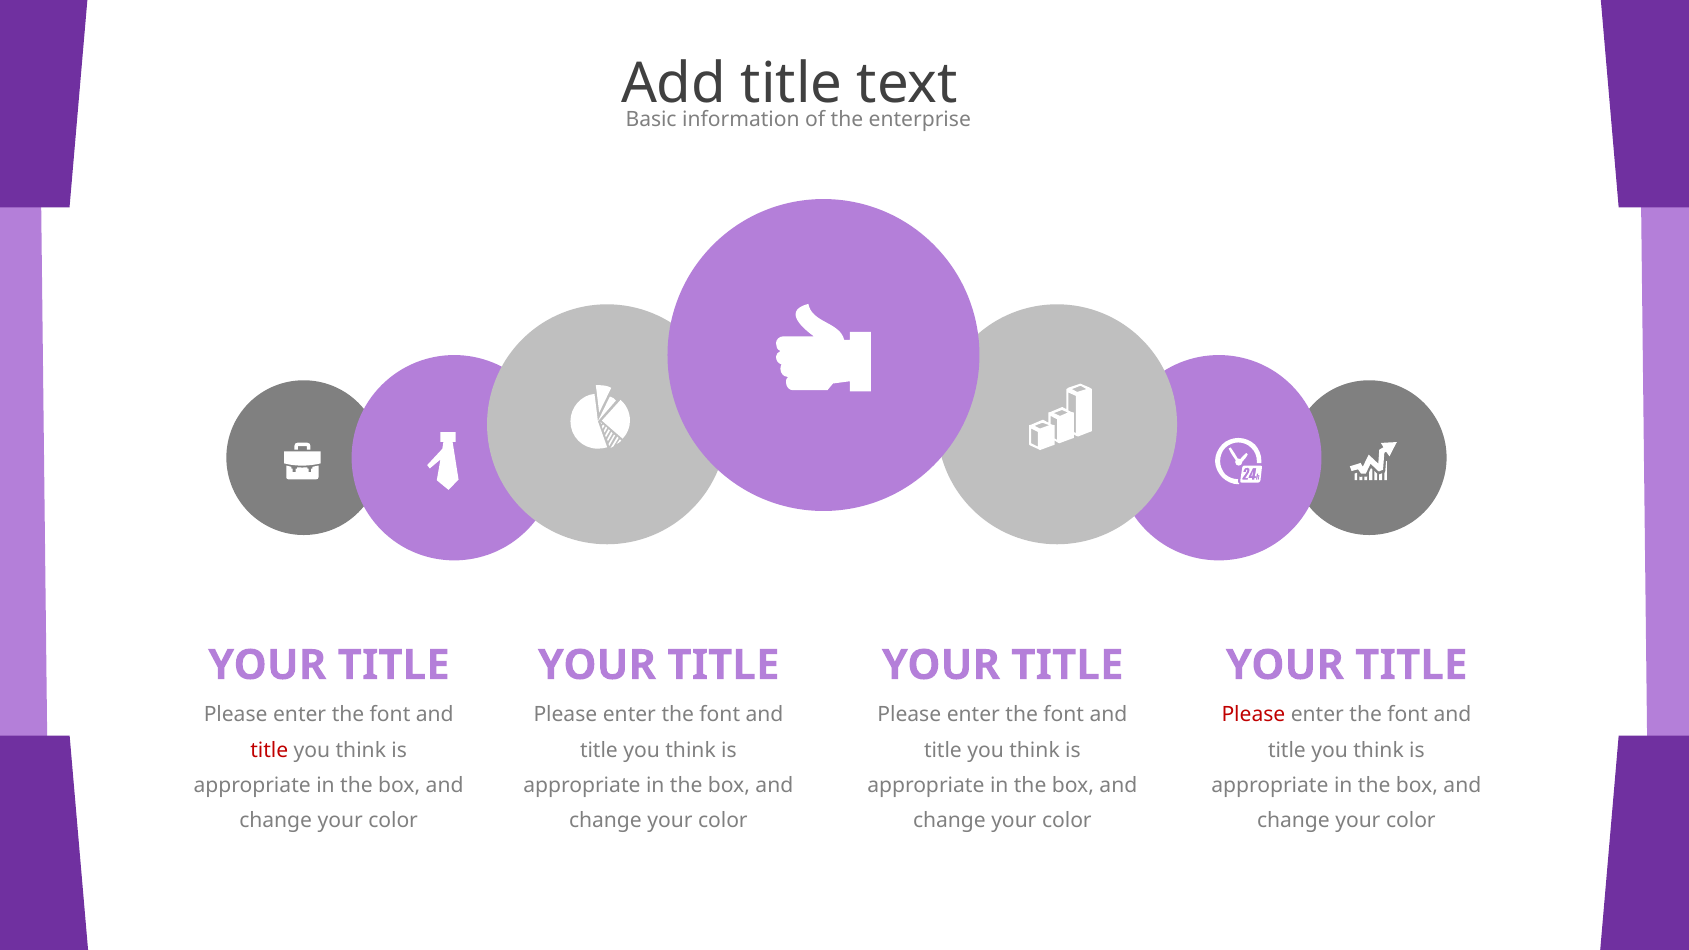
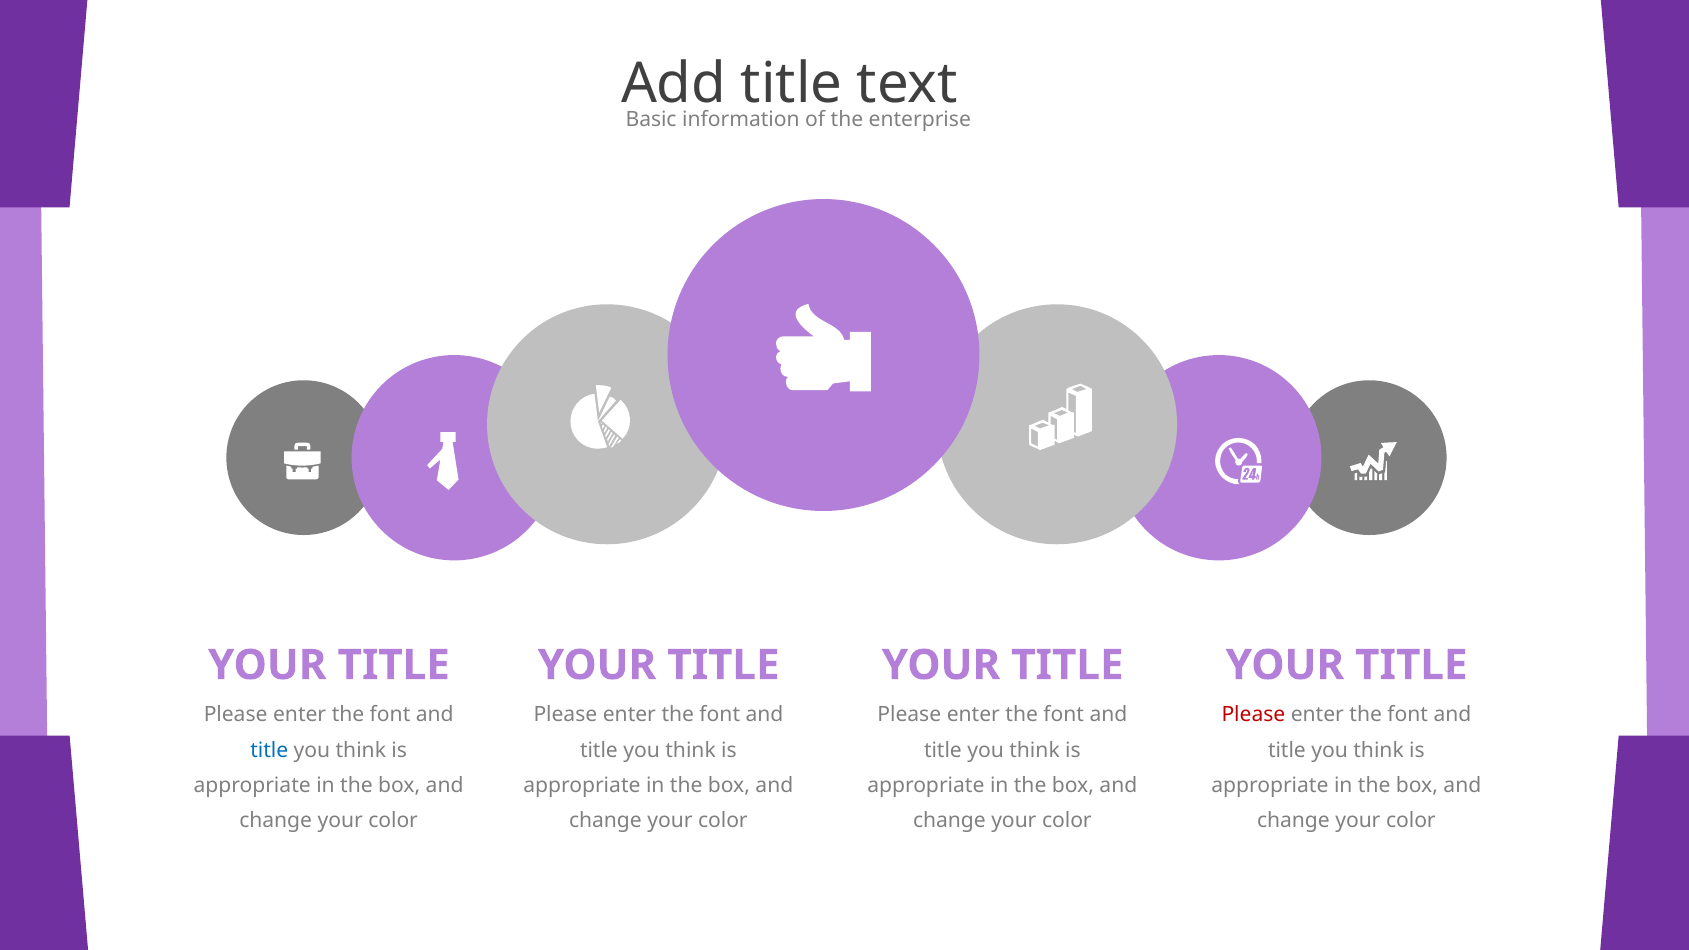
title colour: red -> blue (269, 750)
